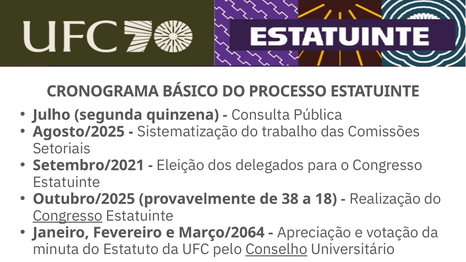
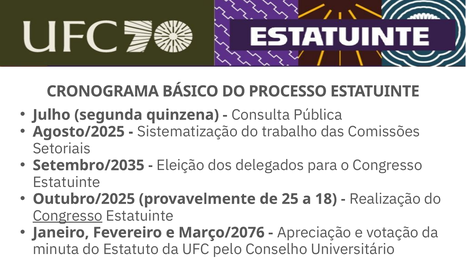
Setembro/2021: Setembro/2021 -> Setembro/2035 (89, 165)
38: 38 -> 25 (290, 199)
Março/2064: Março/2064 -> Março/2076 (222, 233)
Conselho underline: present -> none (276, 250)
